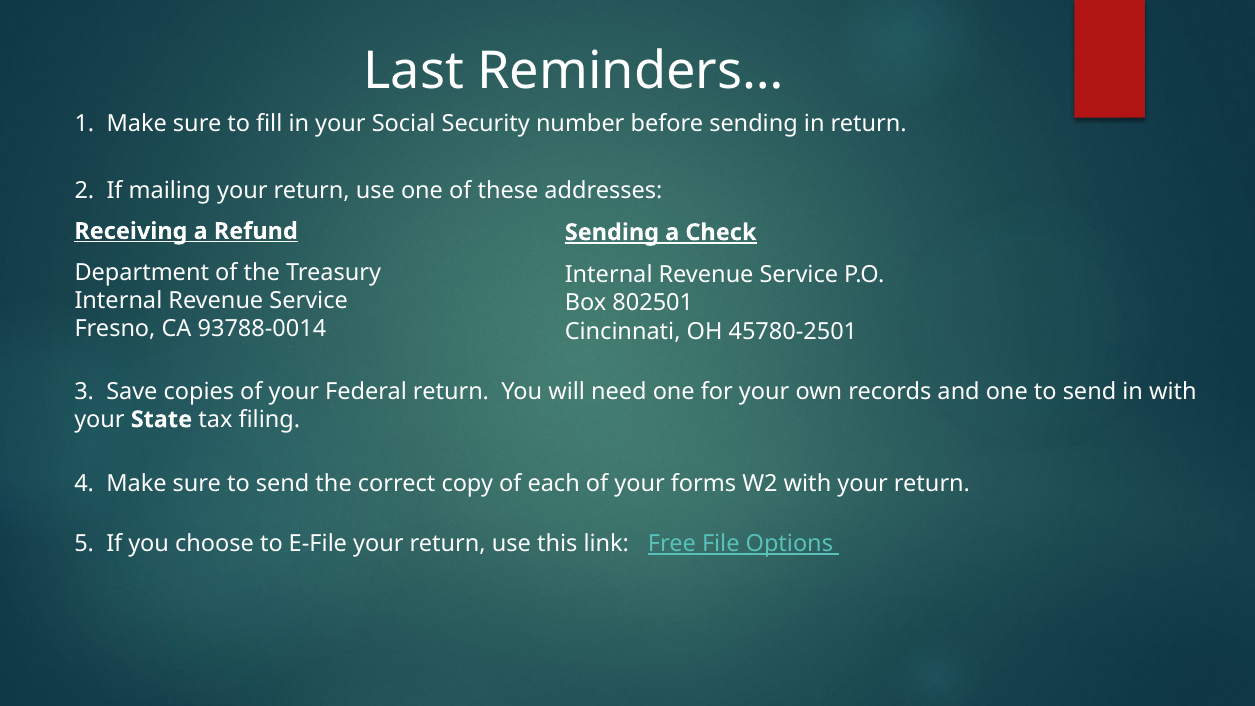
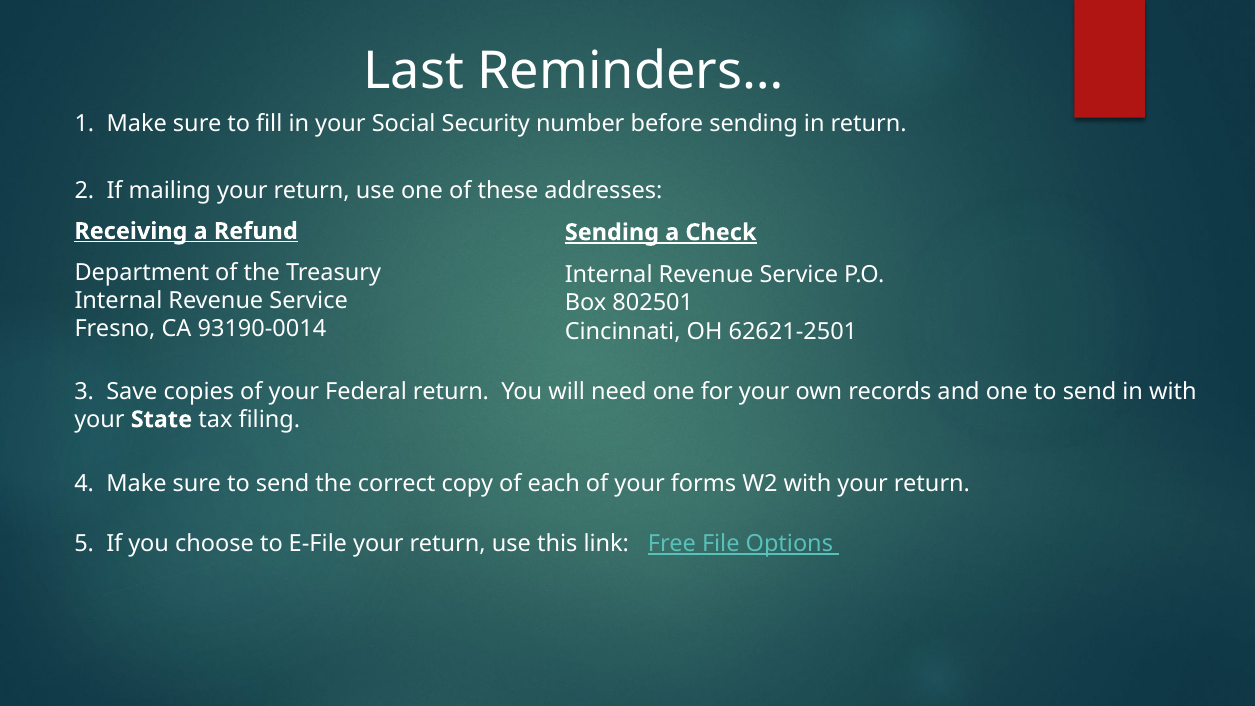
93788-0014: 93788-0014 -> 93190-0014 (262, 329)
45780-2501: 45780-2501 -> 62621-2501 (793, 331)
